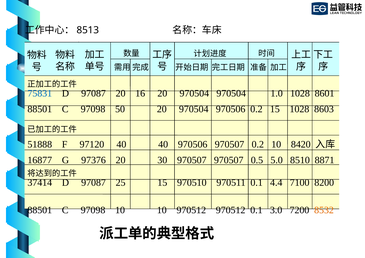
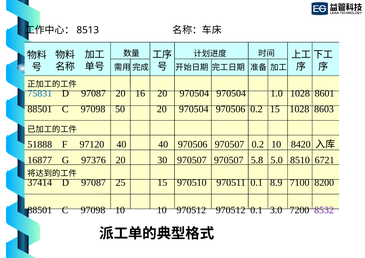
0.5: 0.5 -> 5.8 (257, 160)
8871: 8871 -> 6721 (325, 160)
4.4: 4.4 -> 8.9 (276, 183)
8532 colour: orange -> purple (324, 210)
